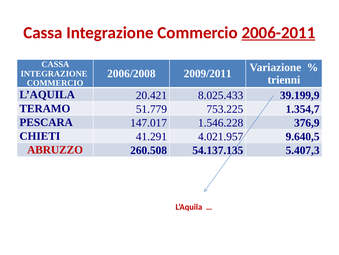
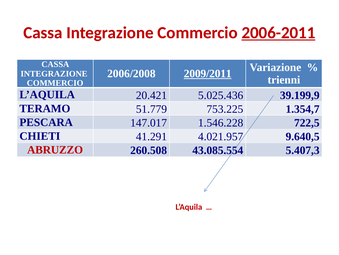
2009/2011 underline: none -> present (208, 73)
8.025.433: 8.025.433 -> 5.025.436 (221, 95)
376,9: 376,9 -> 722,5 (307, 123)
54.137.135: 54.137.135 -> 43.085.554 (218, 150)
